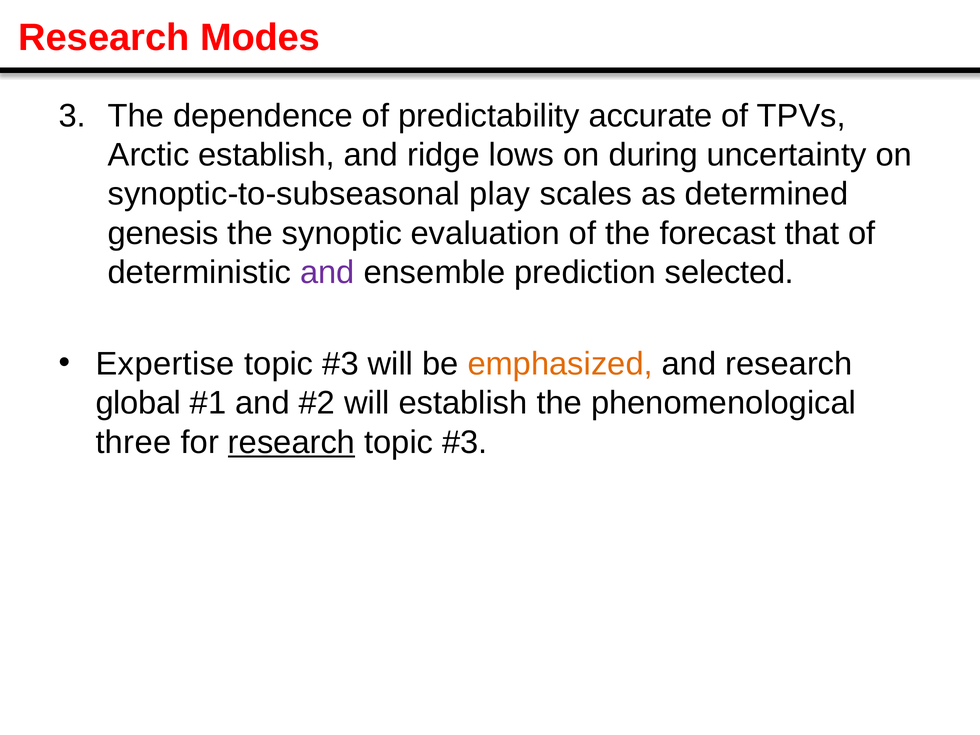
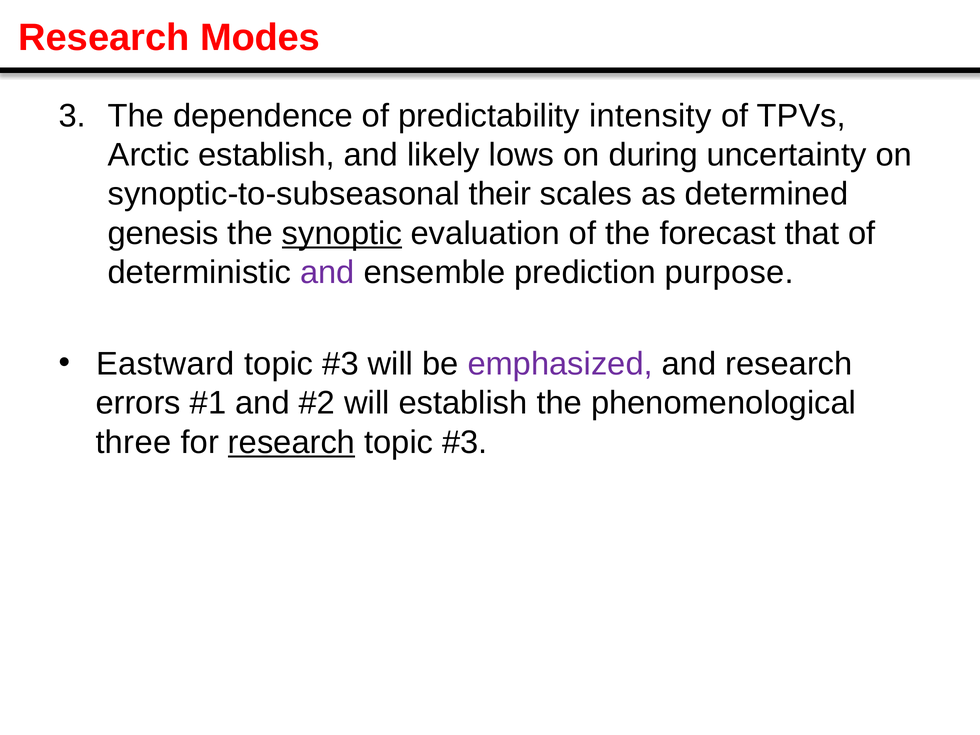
accurate: accurate -> intensity (650, 116)
ridge: ridge -> likely (444, 155)
play: play -> their (500, 194)
synoptic underline: none -> present (342, 233)
selected: selected -> purpose (729, 273)
Expertise: Expertise -> Eastward (165, 364)
emphasized colour: orange -> purple (560, 364)
global: global -> errors (138, 403)
